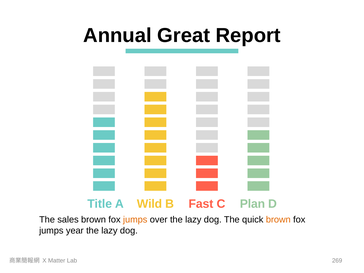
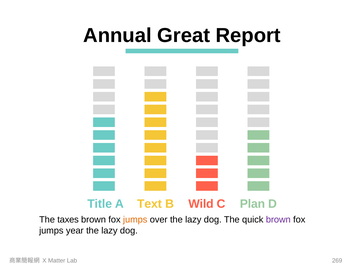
Wild: Wild -> Text (149, 204)
Fast: Fast -> Wild (201, 204)
sales: sales -> taxes (68, 220)
brown colour: orange -> purple (278, 220)
